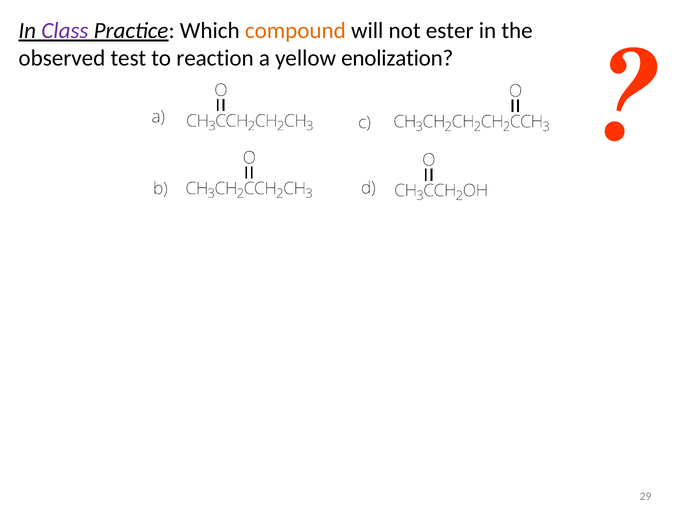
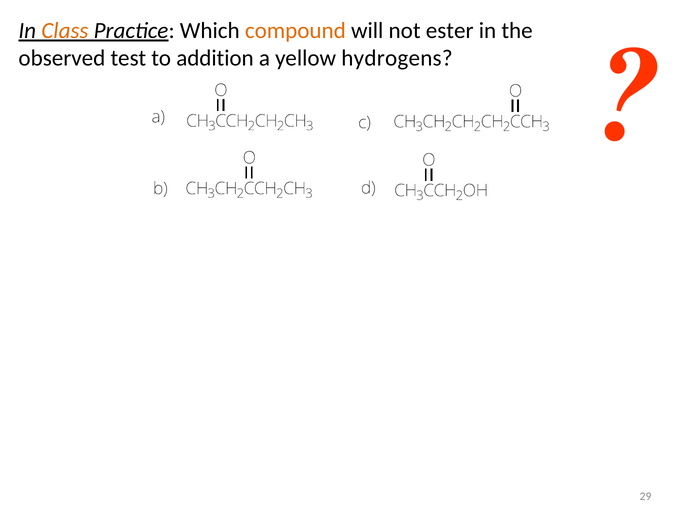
Class colour: purple -> orange (65, 30)
reaction: reaction -> addition (215, 58)
enolization: enolization -> hydrogens (397, 58)
